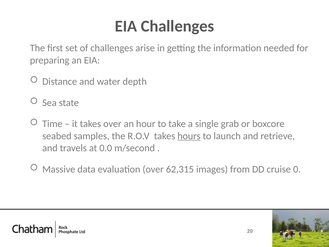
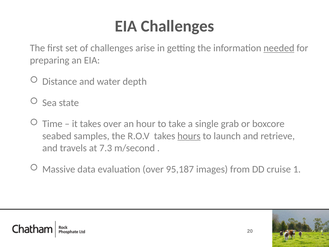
needed underline: none -> present (279, 48)
0.0: 0.0 -> 7.3 (106, 148)
62,315: 62,315 -> 95,187 (180, 169)
0: 0 -> 1 (297, 169)
